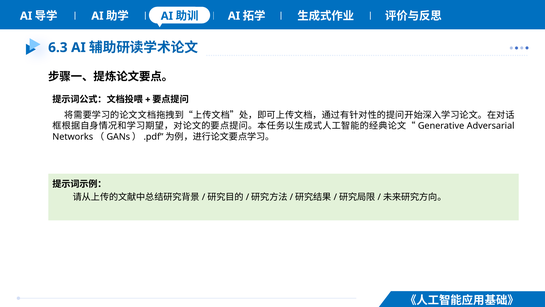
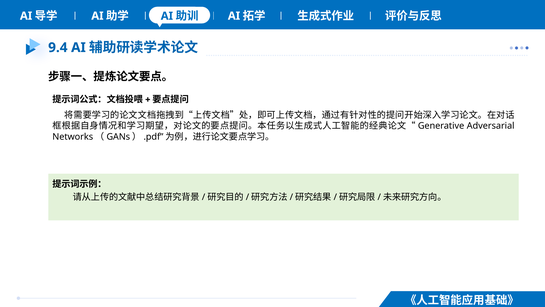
6.3: 6.3 -> 9.4 (58, 47)
